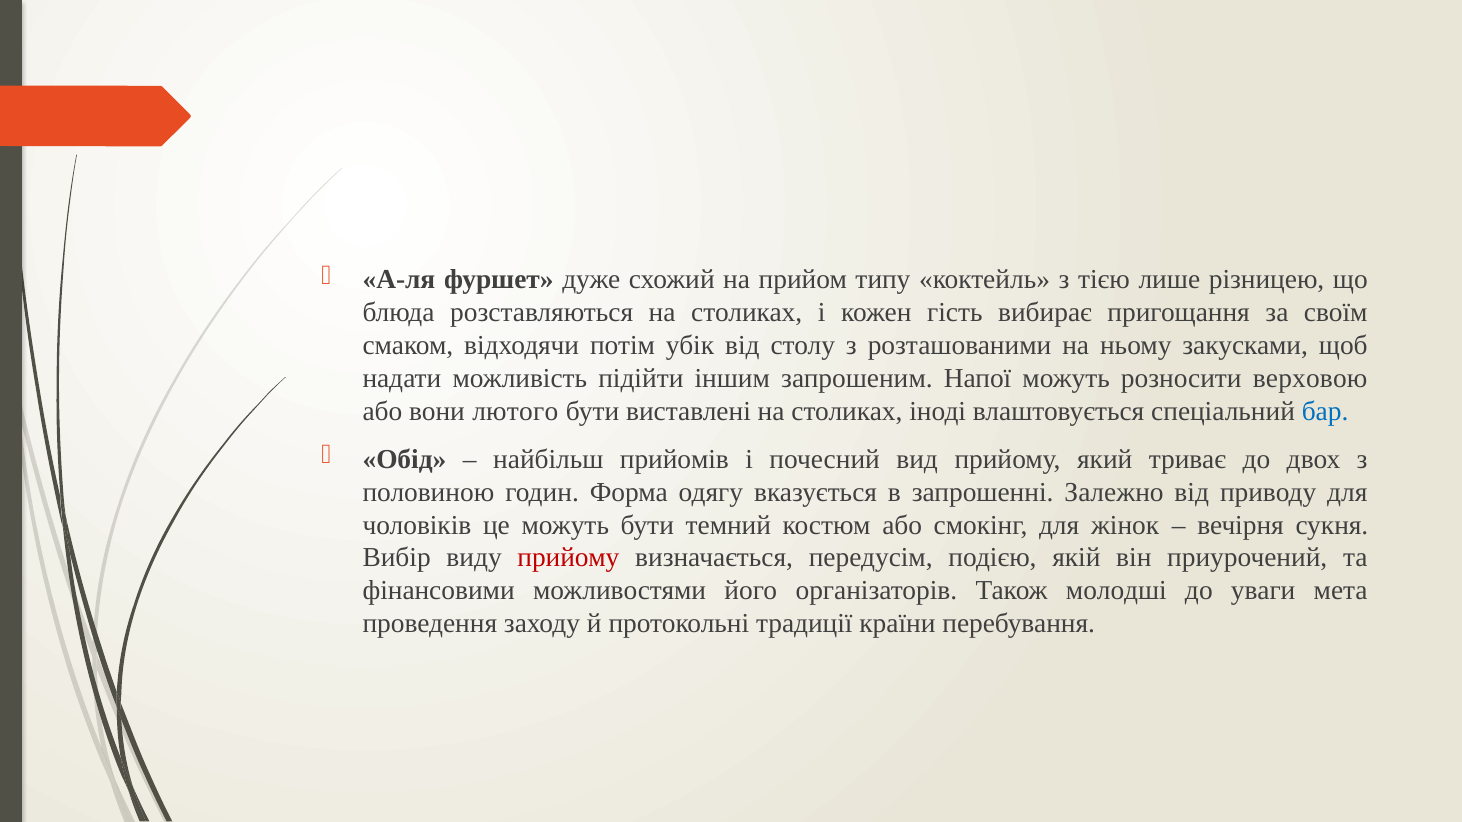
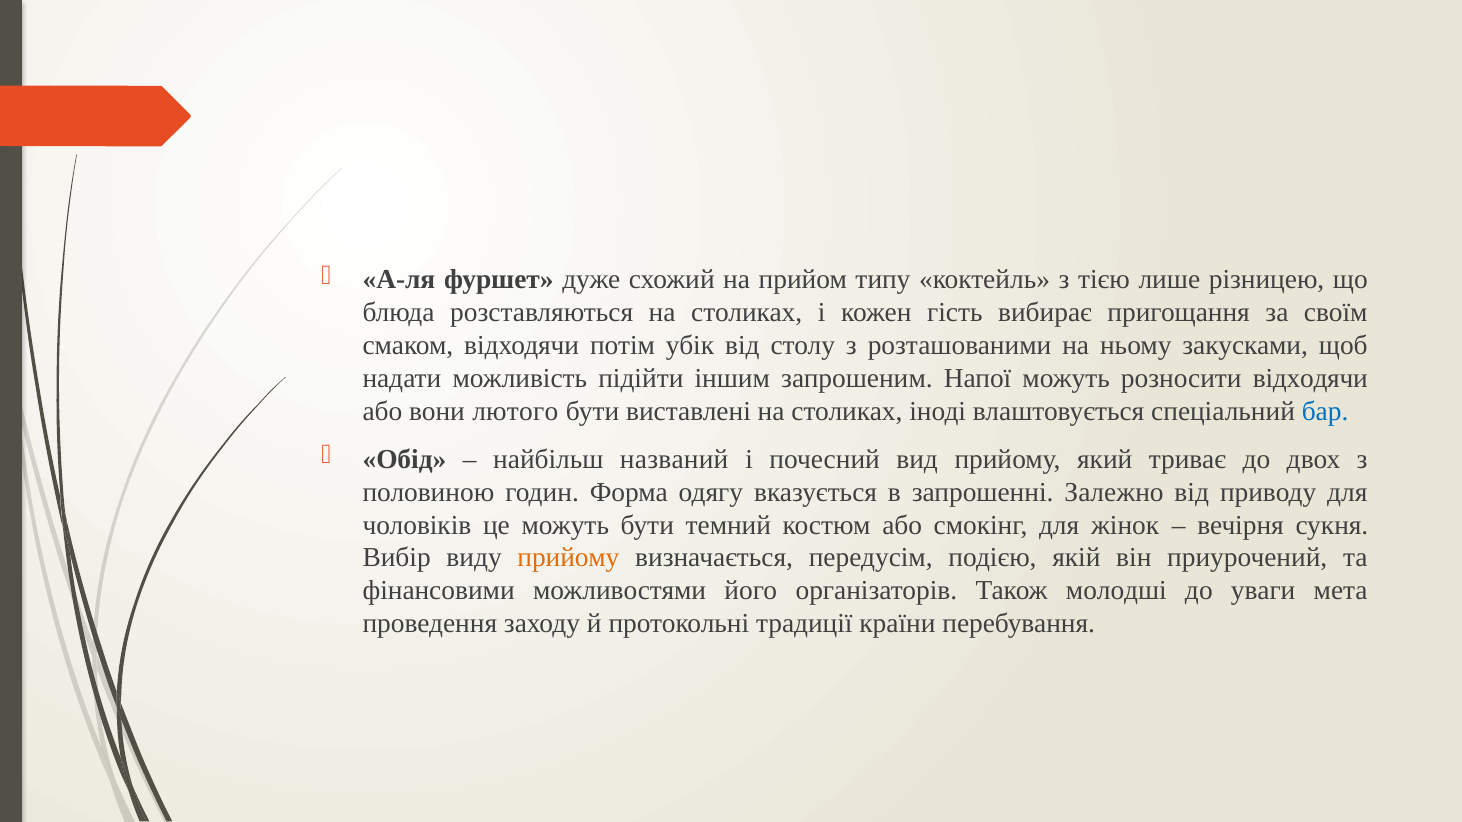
розносити верховою: верховою -> відходячи (1310, 378)
прийомів: прийомів -> названий (674, 459)
прийому colour: red -> orange (568, 558)
